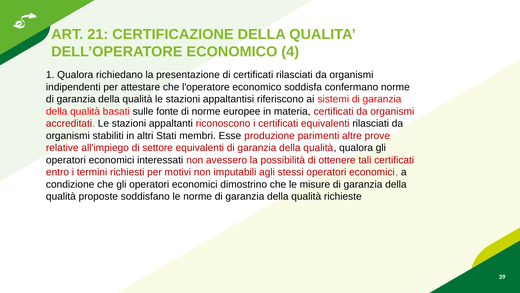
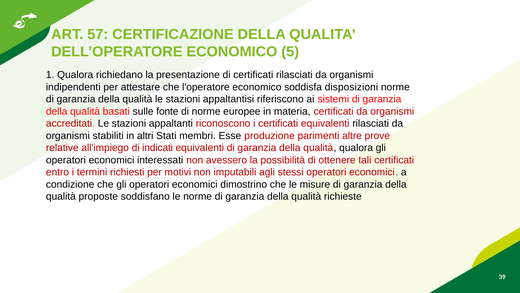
21: 21 -> 57 (98, 34)
4: 4 -> 5 (290, 52)
confermano: confermano -> disposizioni (351, 87)
settore: settore -> indicati (158, 148)
